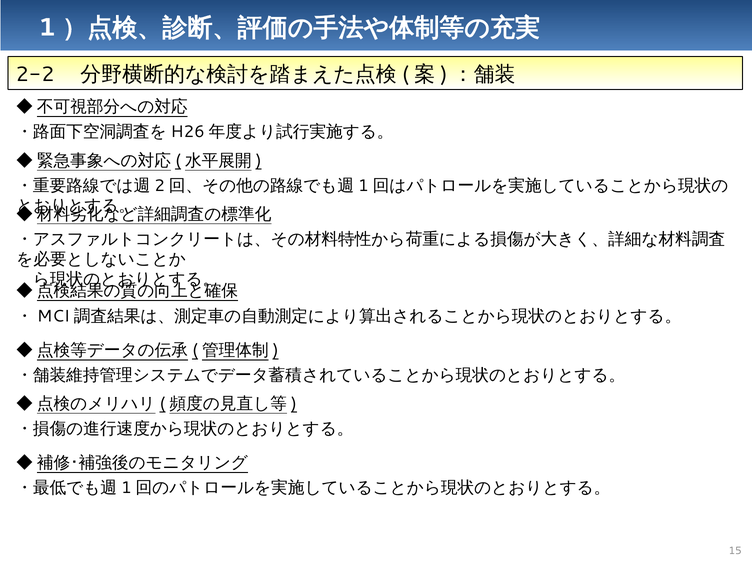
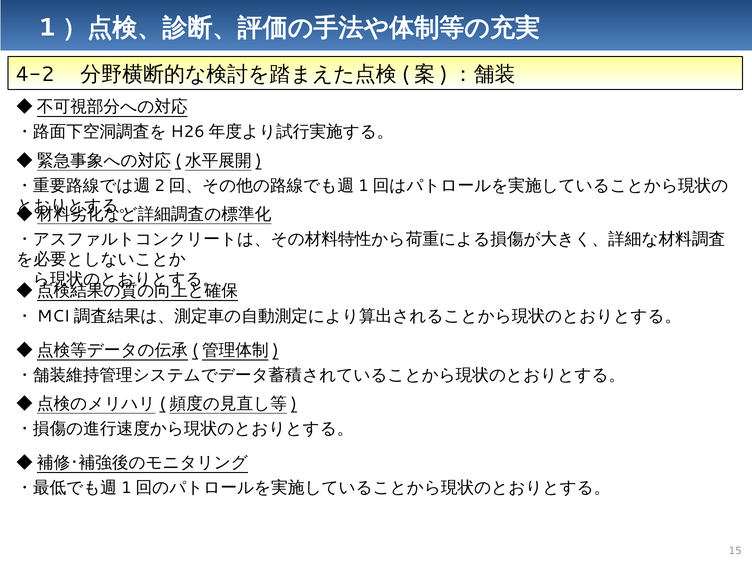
2-2: 2-2 -> 4-2 (35, 74)
